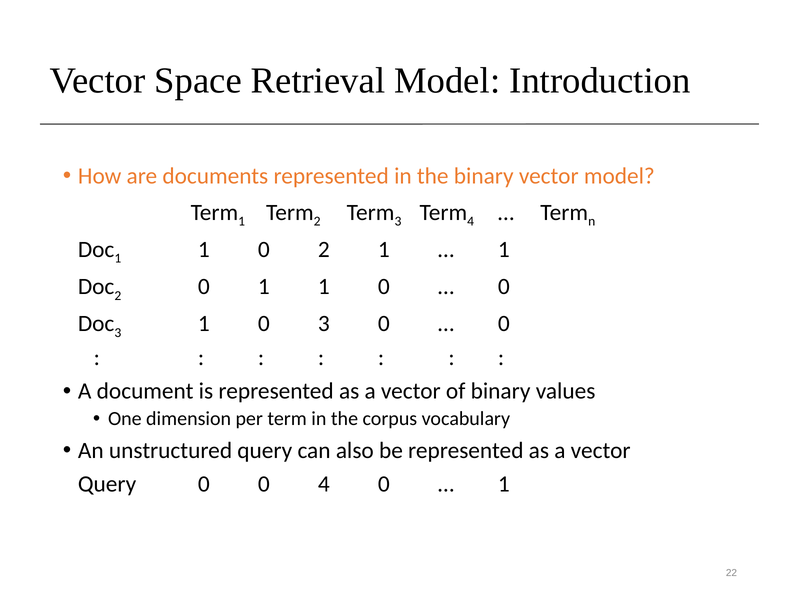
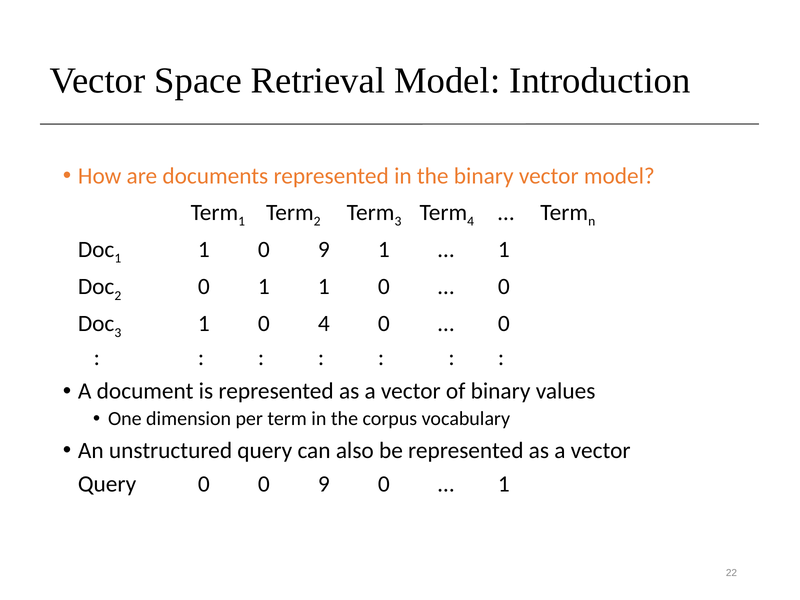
1 0 2: 2 -> 9 (324, 249)
0 3: 3 -> 4 (324, 324)
0 0 4: 4 -> 9 (324, 484)
